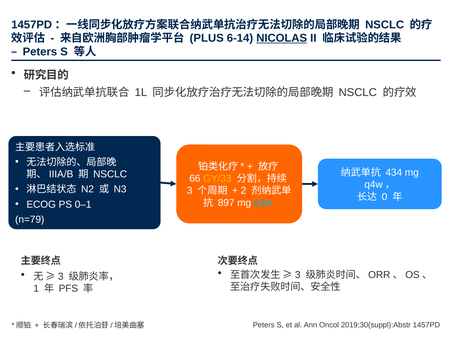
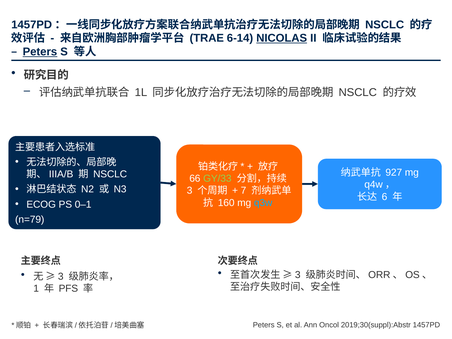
PLUS: PLUS -> TRAE (207, 38)
Peters underline: none -> present (40, 52)
434: 434 -> 927 (394, 173)
GY/33 colour: yellow -> light green (217, 179)
2: 2 -> 7 (244, 191)
0: 0 -> 6 (385, 197)
897: 897 -> 160 (226, 203)
